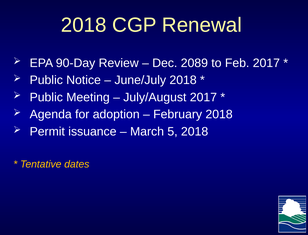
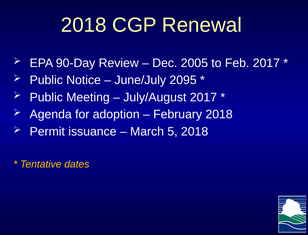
2089: 2089 -> 2005 (194, 63)
June/July 2018: 2018 -> 2095 (183, 80)
